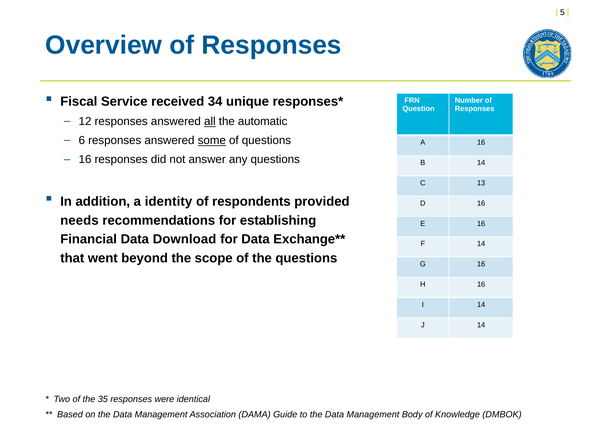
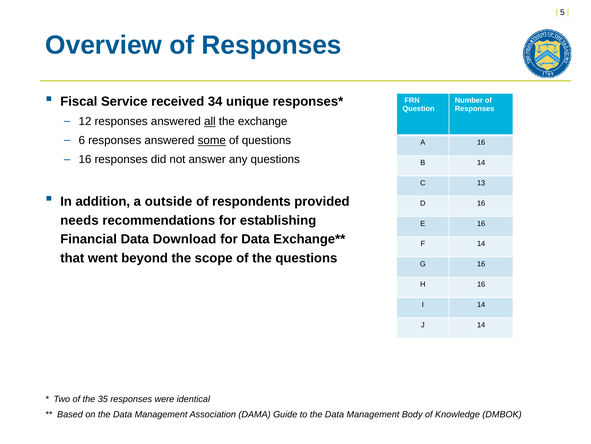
automatic: automatic -> exchange (263, 121)
identity: identity -> outside (169, 201)
